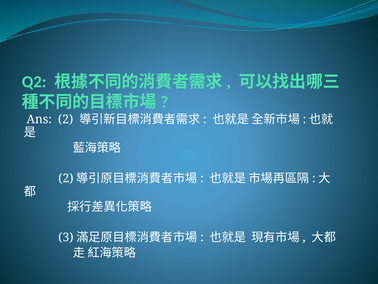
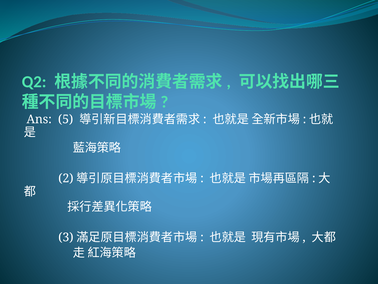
Ans 2: 2 -> 5 (66, 119)
